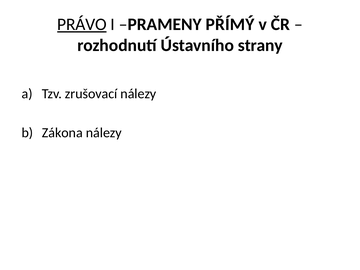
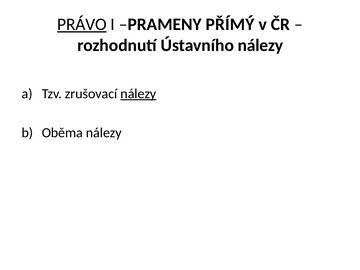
Ústavního strany: strany -> nálezy (260, 45)
nálezy underline: none -> present (138, 94)
Zákona: Zákona -> Oběma (62, 133)
